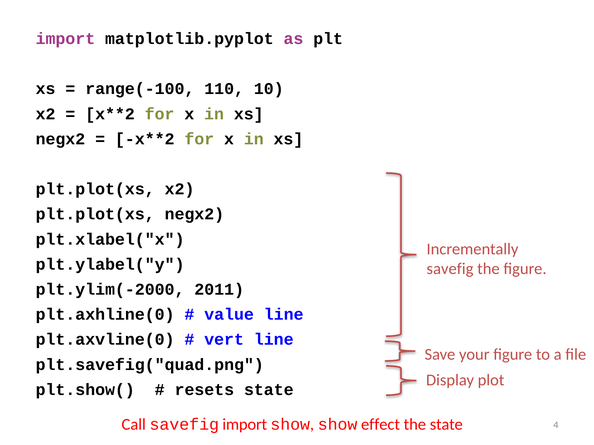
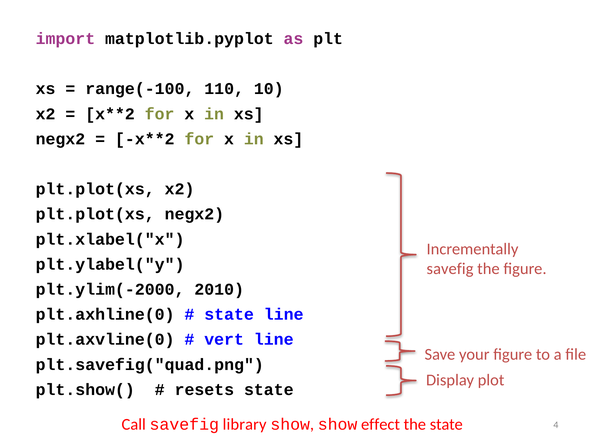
2011: 2011 -> 2010 (219, 290)
value: value -> state (229, 315)
savefig import: import -> library (245, 425)
